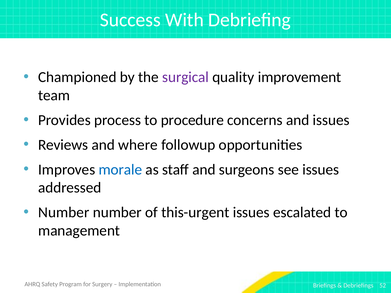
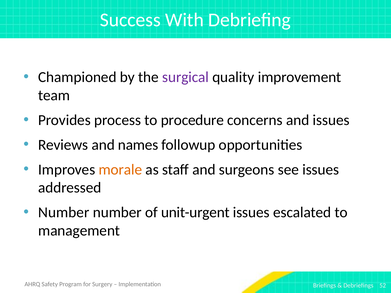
where: where -> names (138, 145)
morale colour: blue -> orange (120, 170)
this-urgent: this-urgent -> unit-urgent (195, 213)
